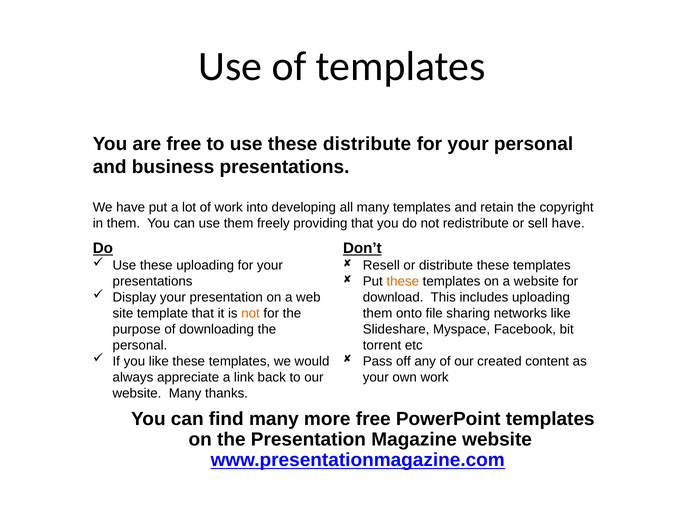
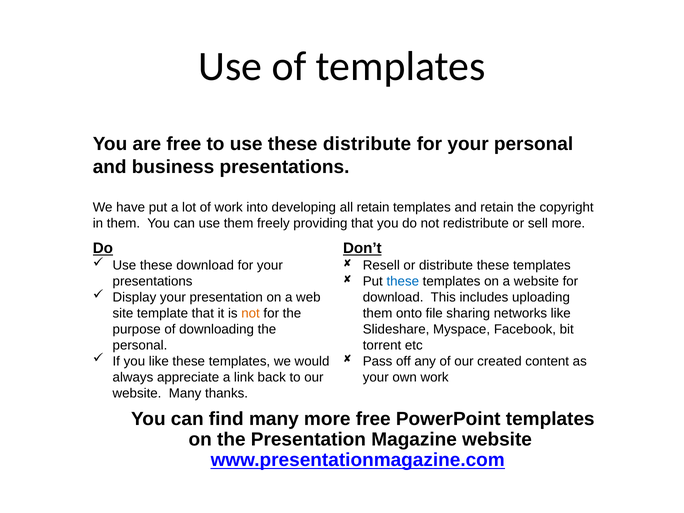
all many: many -> retain (373, 207)
sell have: have -> more (568, 223)
these uploading: uploading -> download (205, 265)
these colour: orange -> blue (403, 281)
